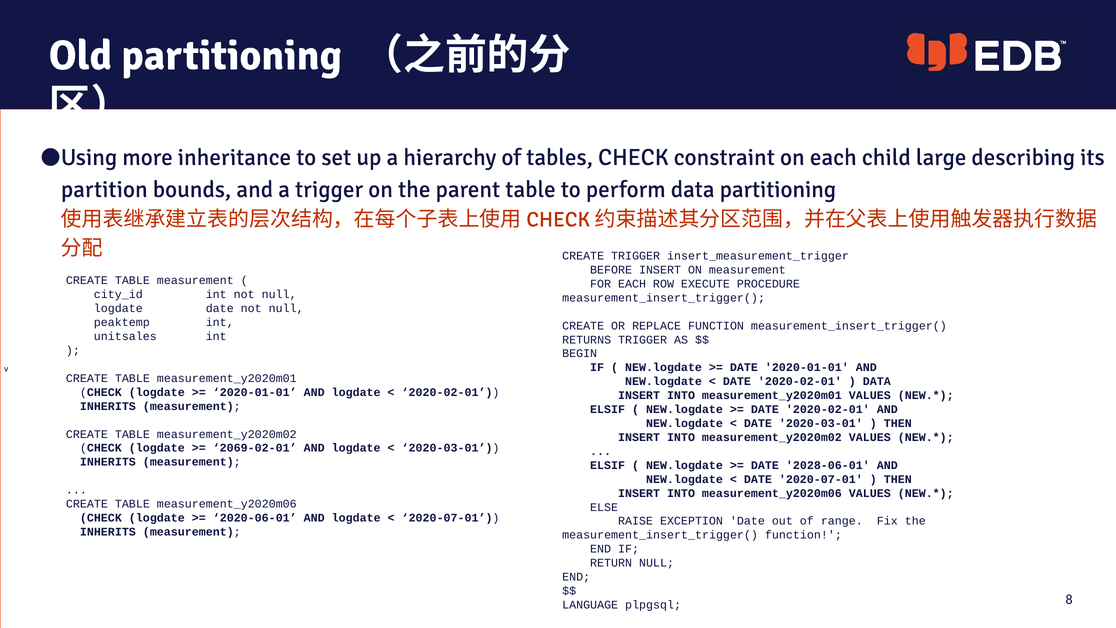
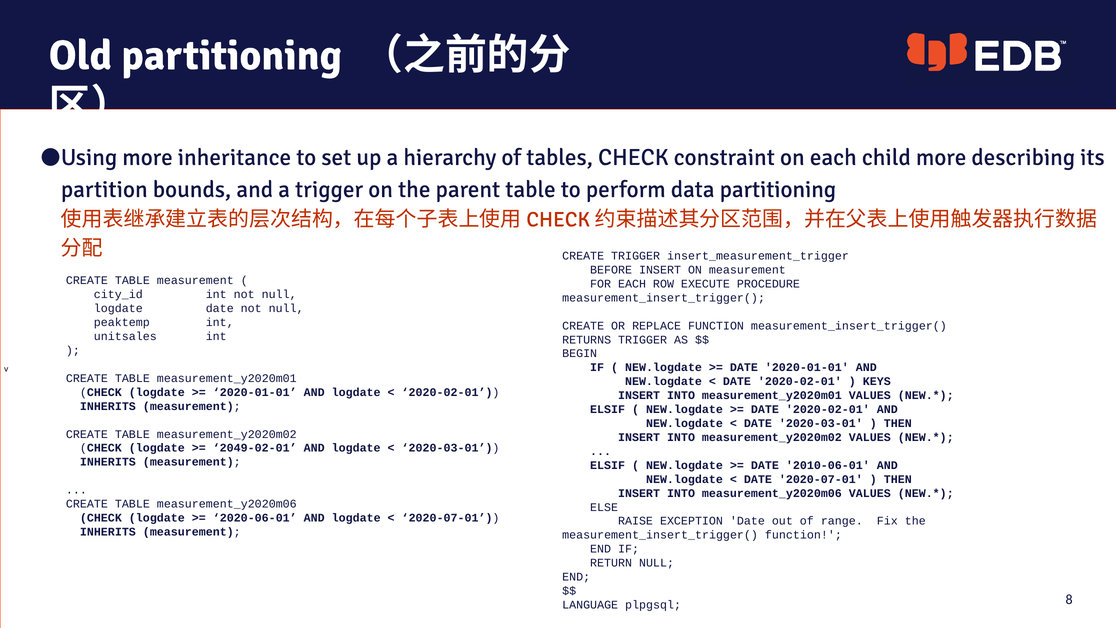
child large: large -> more (941, 157)
DATA: DATA -> KEYS (877, 381)
2069-02-01: 2069-02-01 -> 2049-02-01 (255, 448)
2028-06-01: 2028-06-01 -> 2010-06-01 (828, 465)
